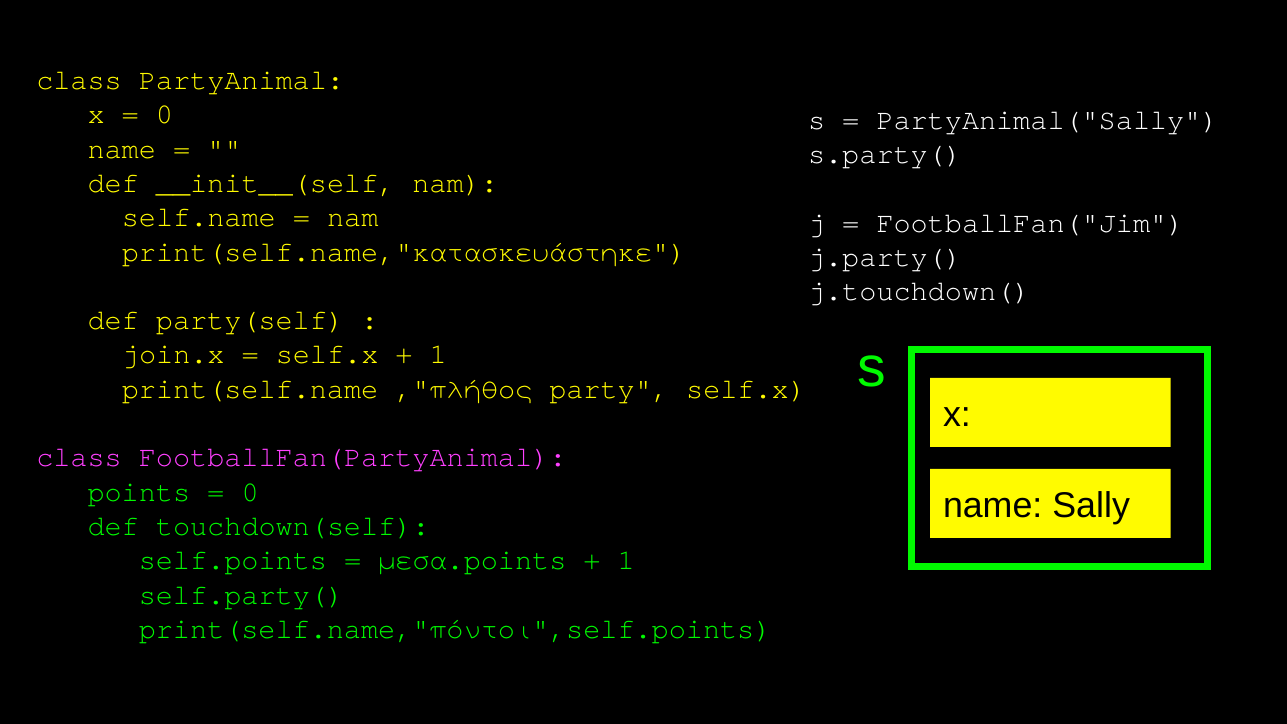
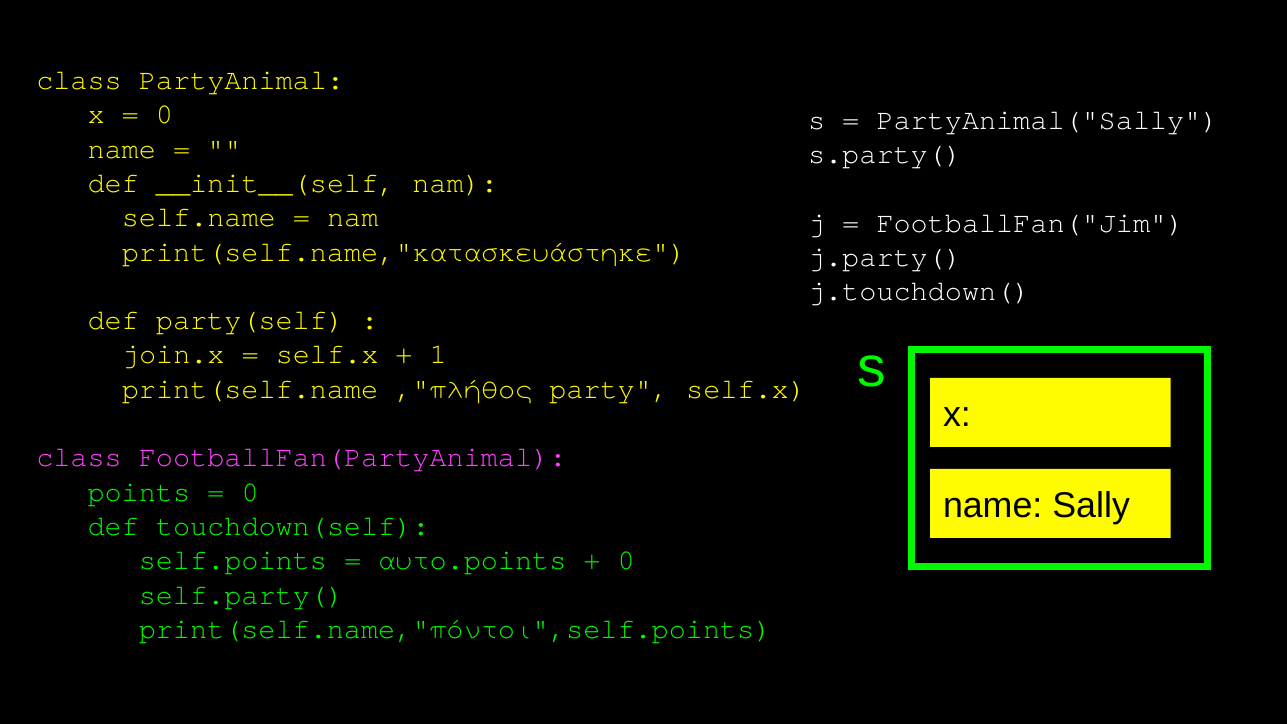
μέσα.points: μέσα.points -> αυτό.points (472, 560)
1: 1 -> 0 (626, 560)
